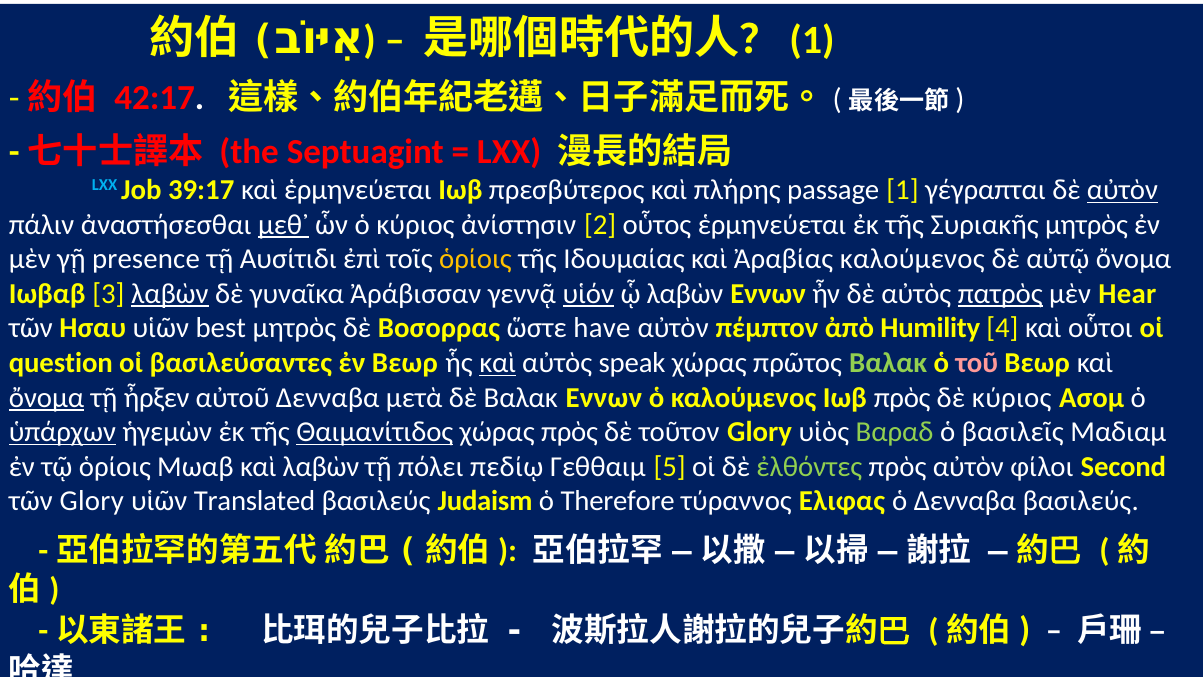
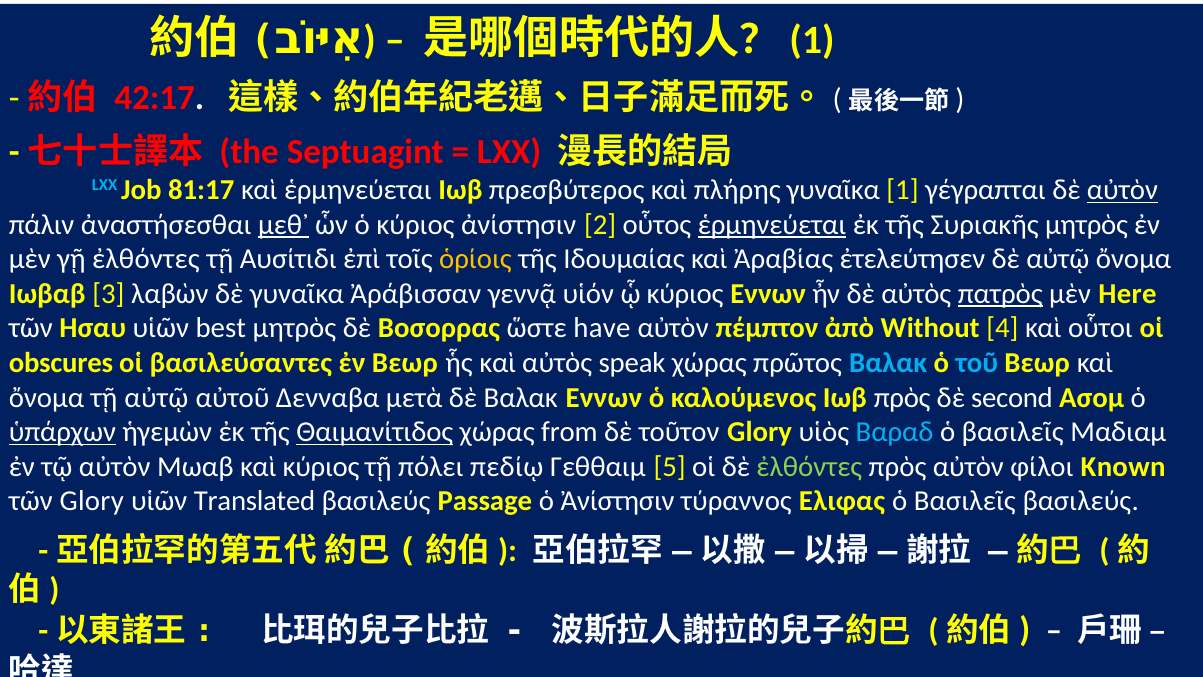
39:17: 39:17 -> 81:17 (201, 190)
πλήρης passage: passage -> γυναῖκα (833, 190)
ἑρμηνεύεται underline: none -> present (772, 225)
γῇ presence: presence -> ἐλθόντες (146, 259)
Ἀραβίας καλούμενος: καλούμενος -> ἐτελεύτησεν (912, 259)
λαβὼν underline: present -> none (170, 294)
υἱόν underline: present -> none (588, 294)
ᾧ λαβὼν: λαβὼν -> κύριος (685, 294)
Hear: Hear -> Here (1127, 294)
Humility: Humility -> Without (930, 328)
question: question -> obscures (61, 363)
καὶ underline: present -> none (498, 363)
Βαλακ colour: light green -> light blue (888, 363)
τοῦ colour: pink -> light blue (977, 363)
ὄνομα underline: present -> none (47, 397)
τῇ ἦρξεν: ἦρξεν -> αὐτῷ (156, 397)
δὲ κύριος: κύριος -> second (1012, 397)
χώρας πρὸς: πρὸς -> from (569, 432)
Βαραδ colour: light green -> light blue (895, 432)
τῷ ὁρίοις: ὁρίοις -> αὐτὸν (115, 467)
καὶ λαβὼν: λαβὼν -> κύριος (321, 467)
Second: Second -> Known (1123, 467)
Judaism: Judaism -> Passage (485, 501)
ὁ Therefore: Therefore -> Ἀνίστησιν (618, 501)
Δενναβα: Δενναβα -> Βασιλεῖς (965, 501)
